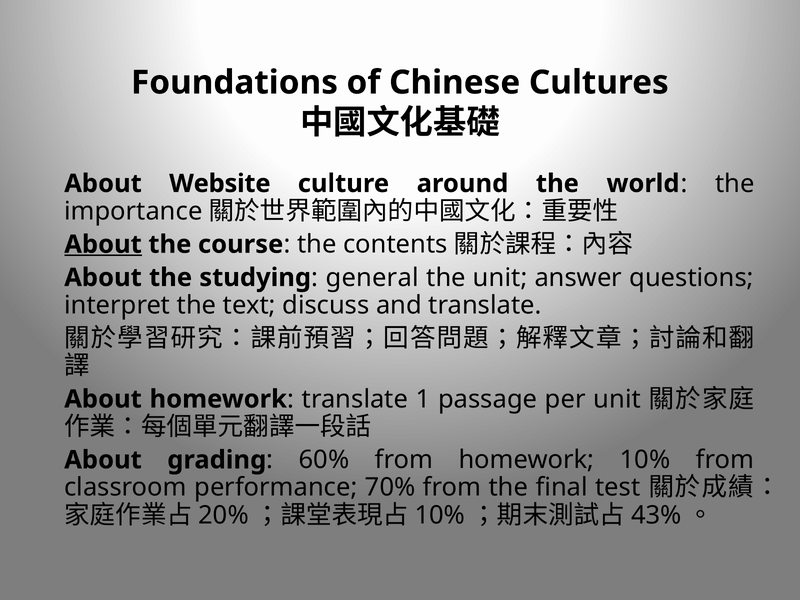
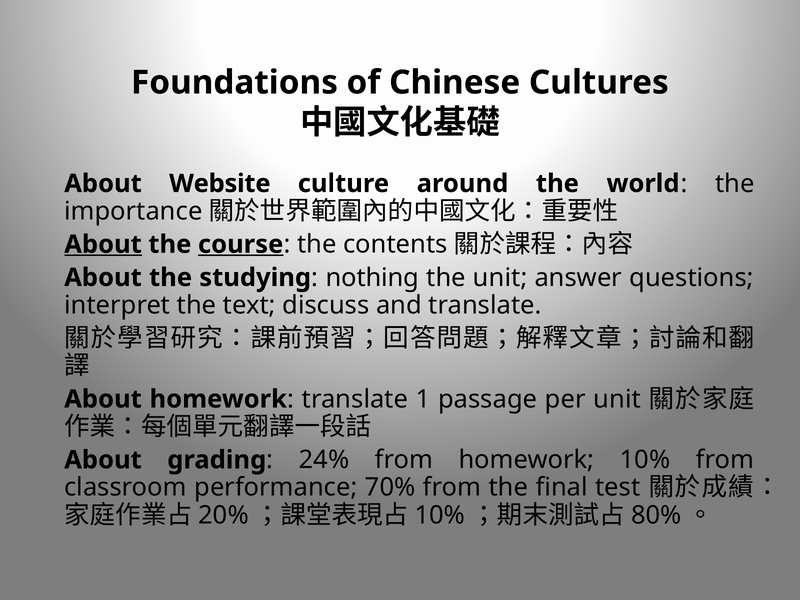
course underline: none -> present (241, 244)
general: general -> nothing (372, 278)
60%: 60% -> 24% (324, 460)
43%: 43% -> 80% (656, 515)
